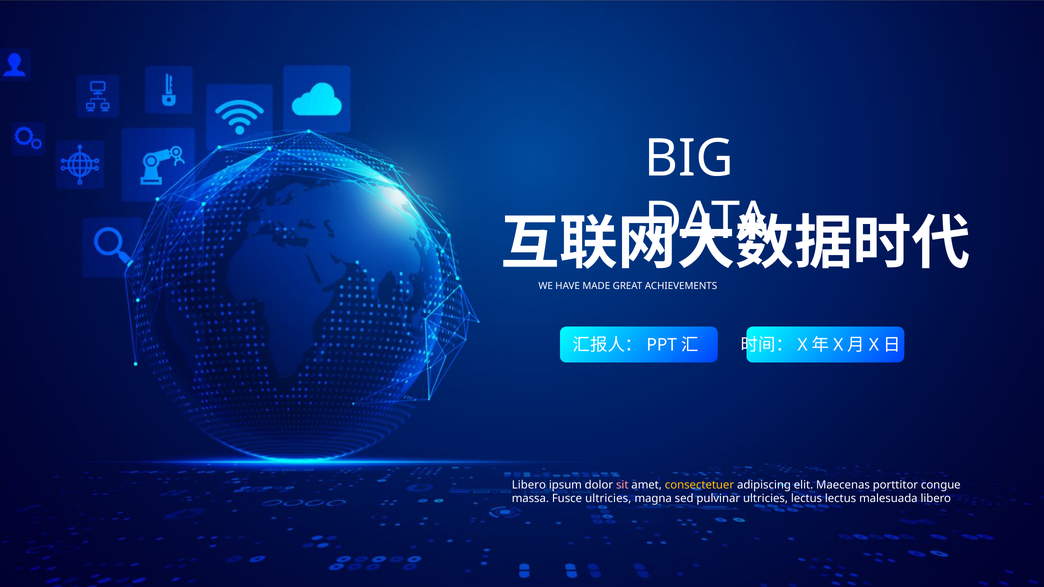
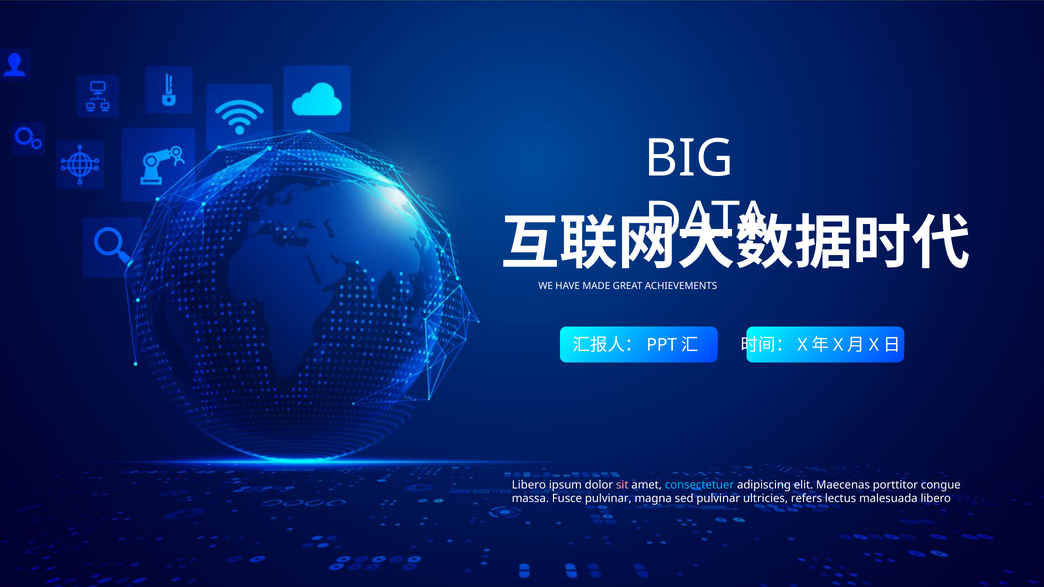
consectetuer colour: yellow -> light blue (699, 485)
Fusce ultricies: ultricies -> pulvinar (608, 499)
ultricies lectus: lectus -> refers (807, 499)
